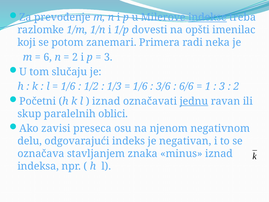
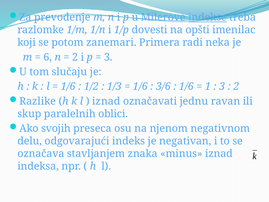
6/6: 6/6 -> 1/6 (186, 86)
Početni: Početni -> Razlike (38, 101)
jednu underline: present -> none (194, 101)
zavisi: zavisi -> svojih (56, 128)
